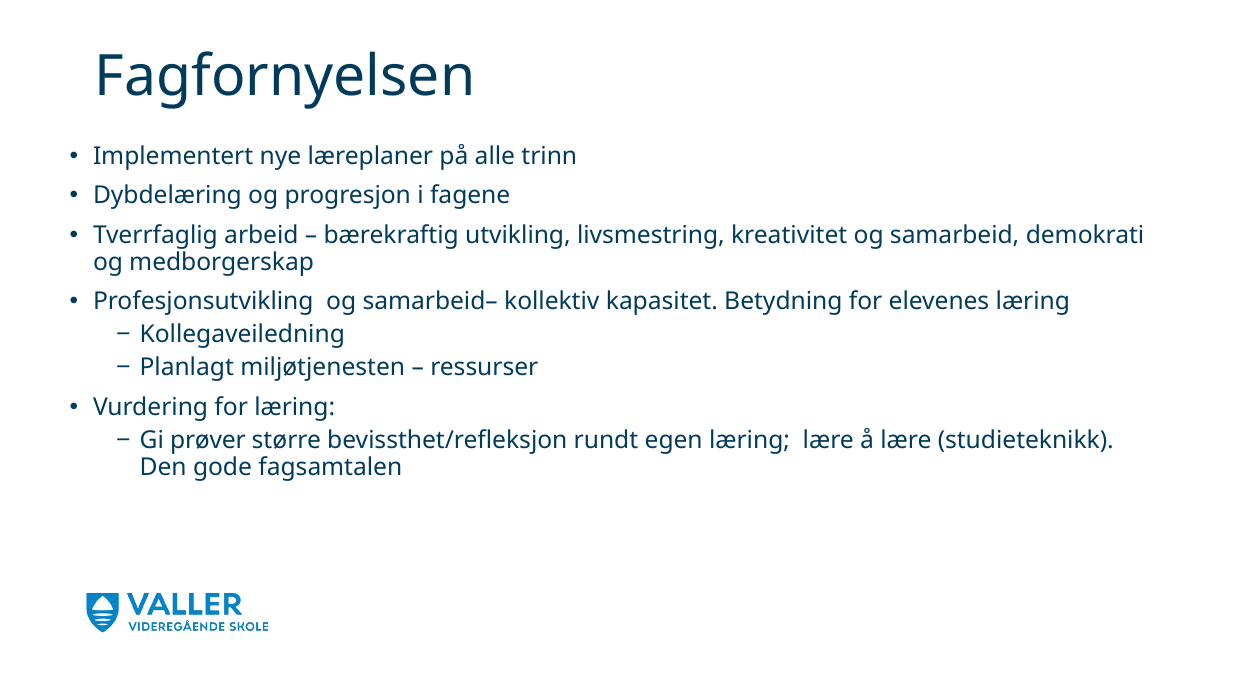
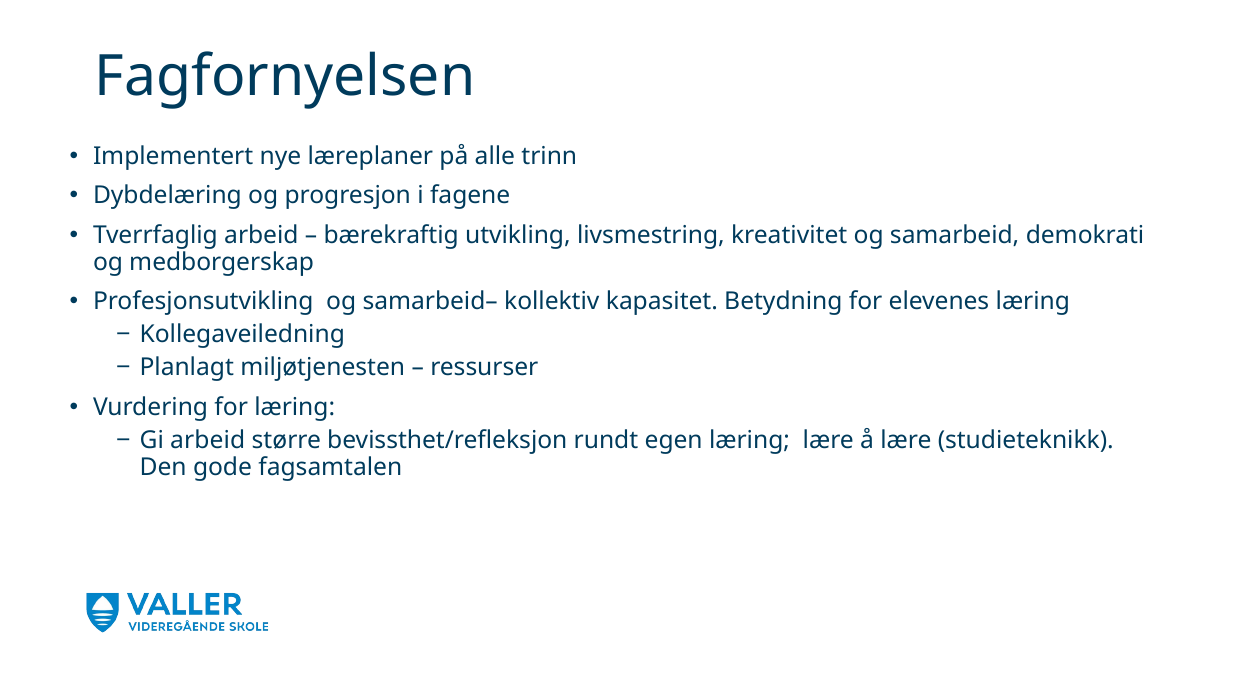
Gi prøver: prøver -> arbeid (208, 441)
